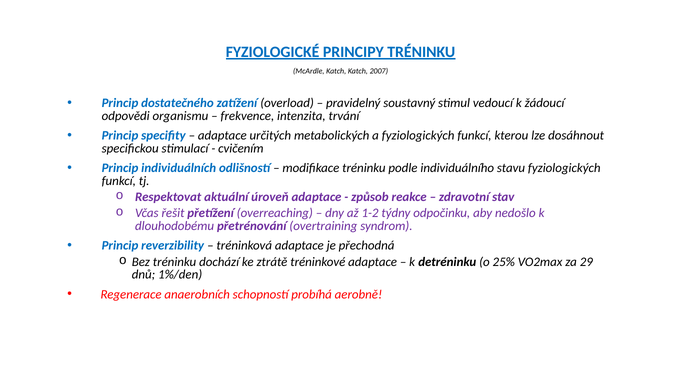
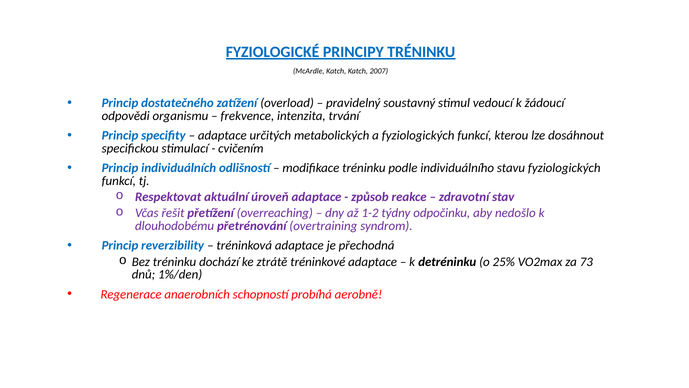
29: 29 -> 73 (586, 262)
